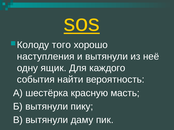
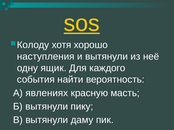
того: того -> хотя (62, 45)
шестёрка: шестёрка -> явлениях (47, 93)
